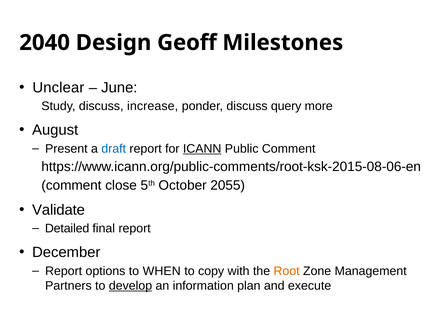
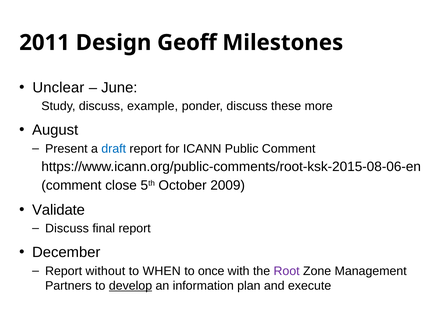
2040: 2040 -> 2011 (45, 43)
increase: increase -> example (153, 106)
query: query -> these (286, 106)
ICANN underline: present -> none (202, 149)
2055: 2055 -> 2009 (228, 185)
Detailed: Detailed -> Discuss (67, 229)
options: options -> without (105, 271)
copy: copy -> once (211, 271)
Root colour: orange -> purple (287, 271)
